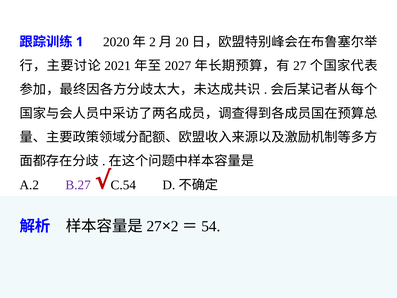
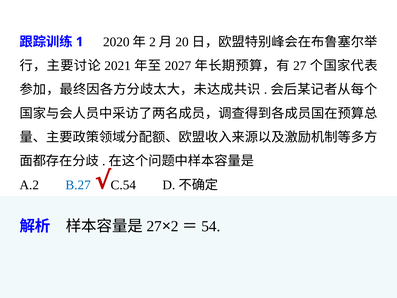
B.27 colour: purple -> blue (78, 185)
